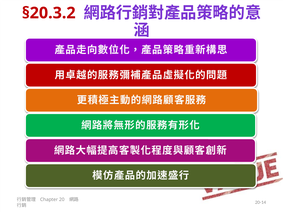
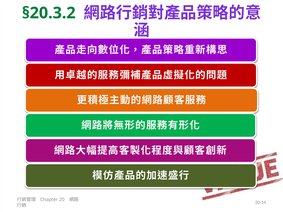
§20.3.2 colour: red -> green (49, 13)
